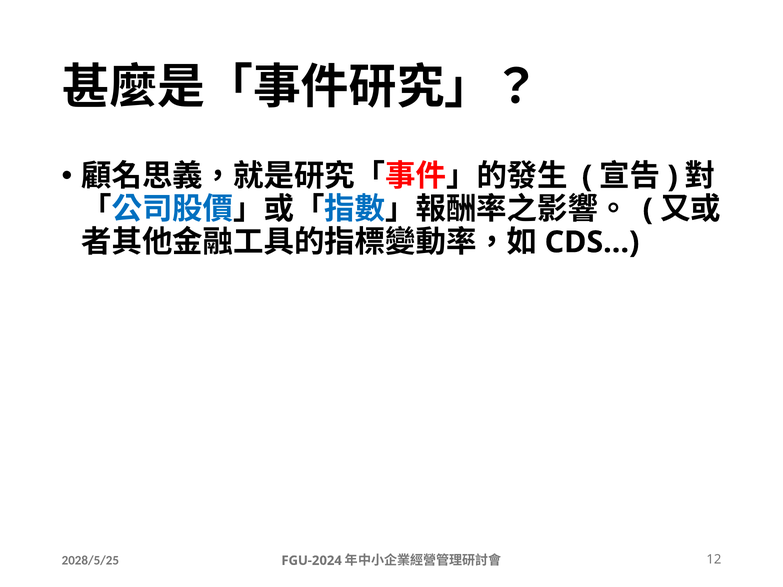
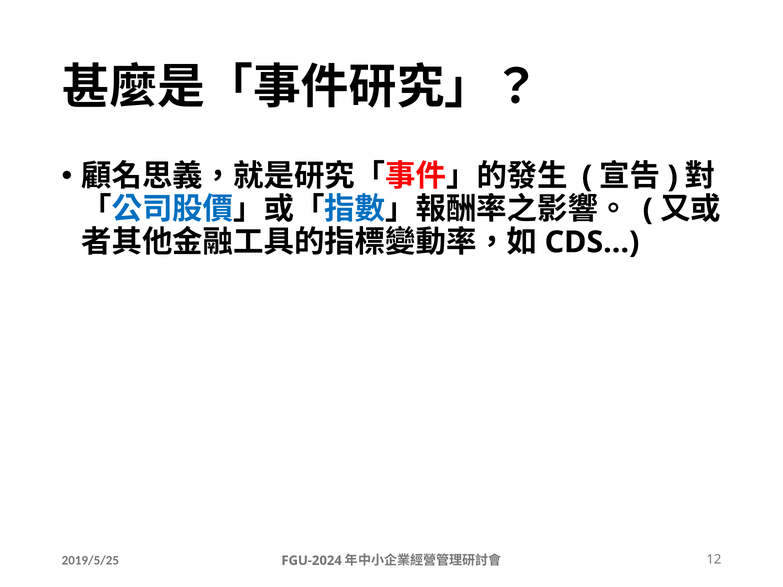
2028/5/25: 2028/5/25 -> 2019/5/25 (90, 561)
